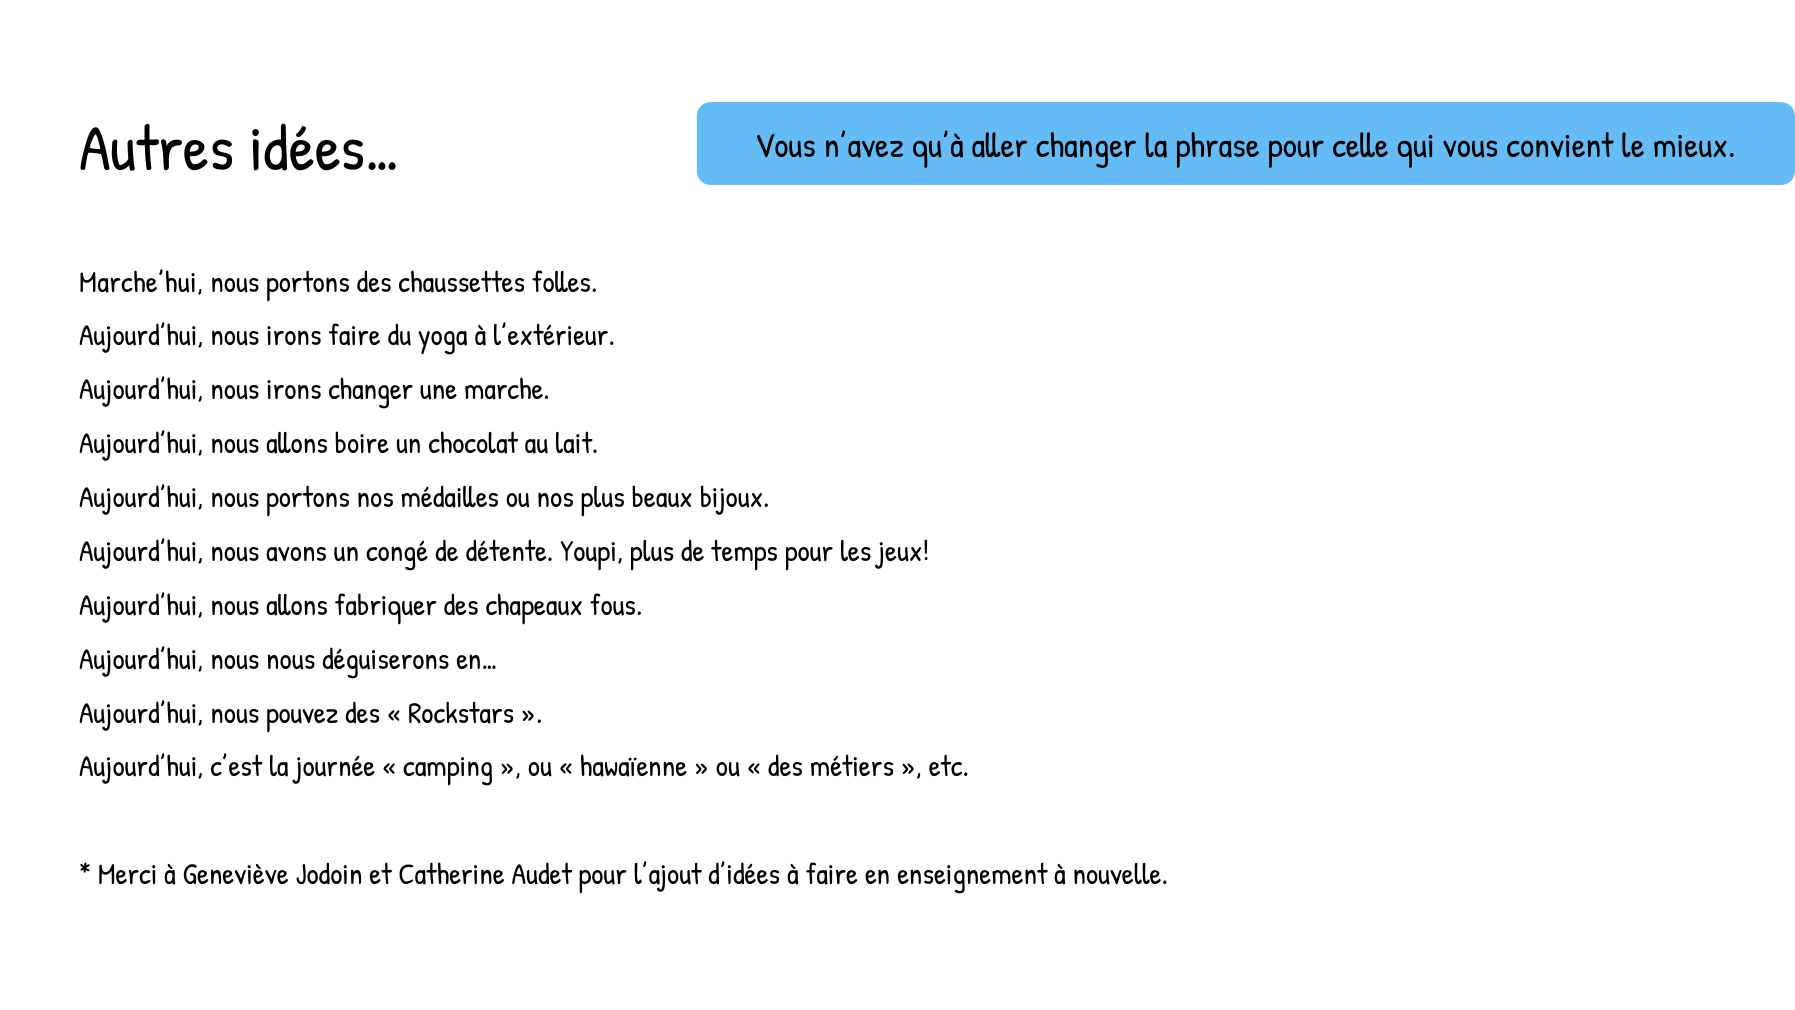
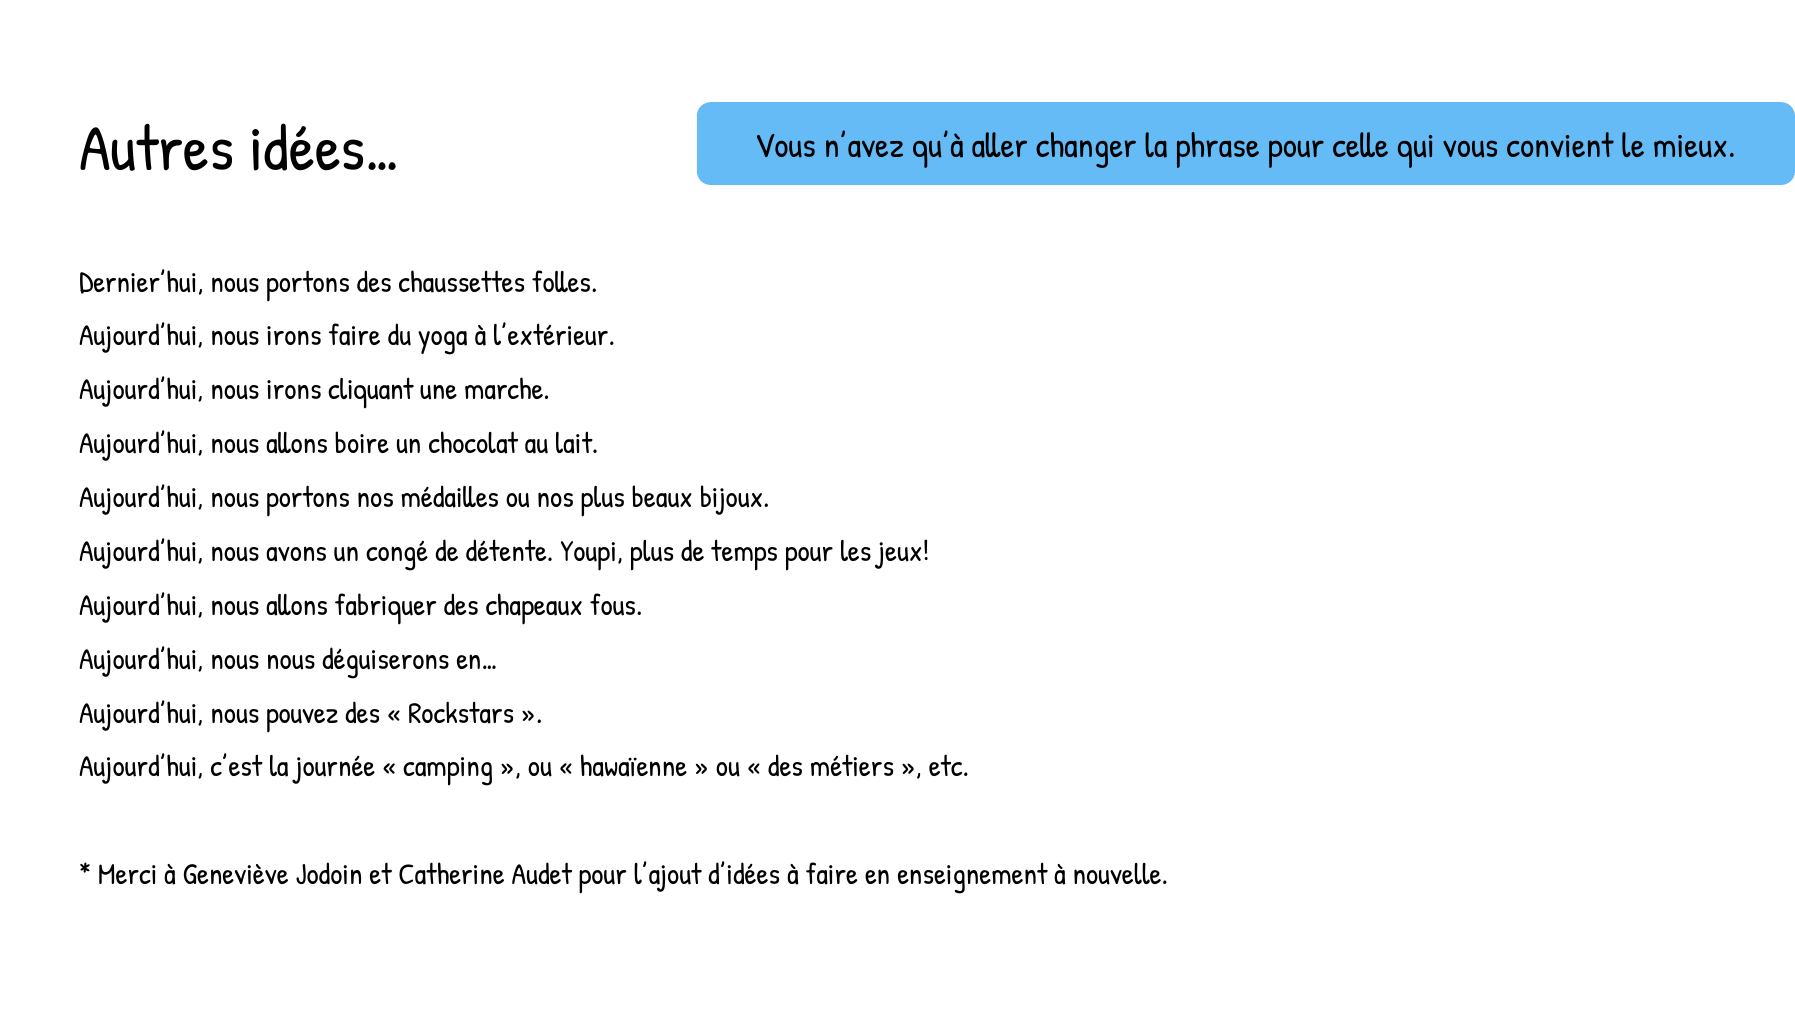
Marche’hui: Marche’hui -> Dernier’hui (141, 282)
irons changer: changer -> cliquant (371, 390)
